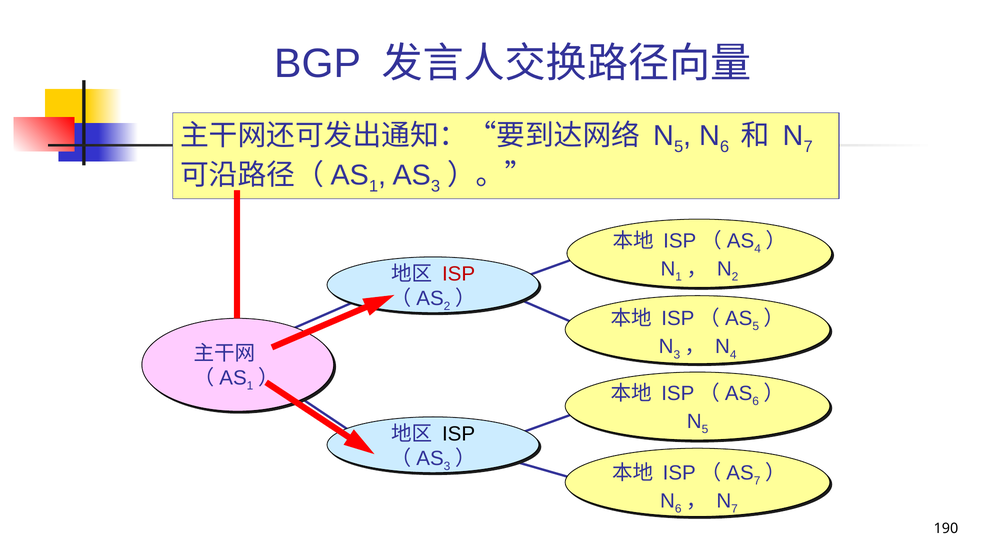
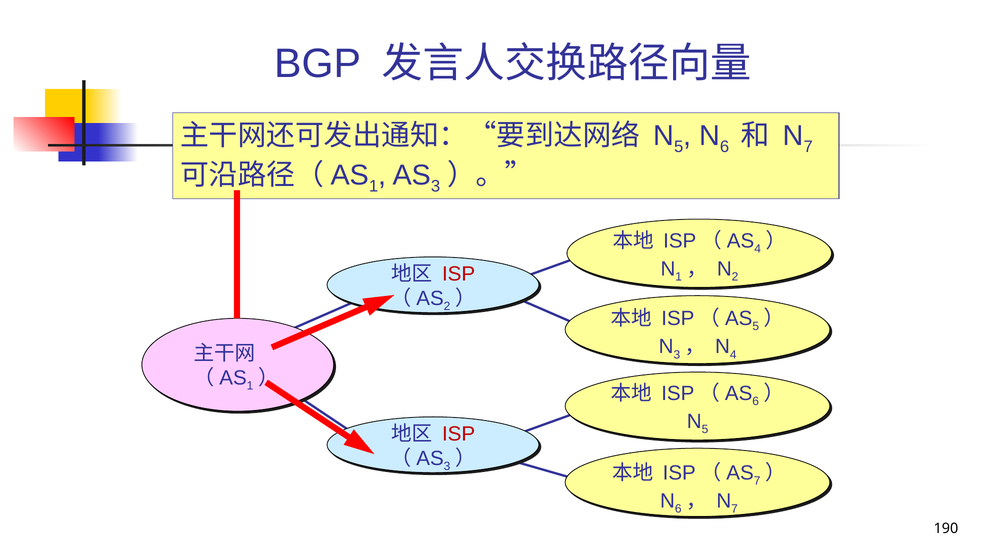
ISP colour: black -> red (459, 434)
